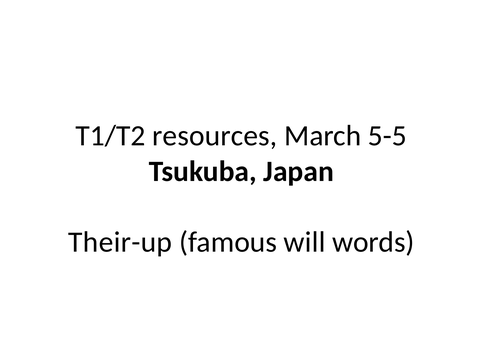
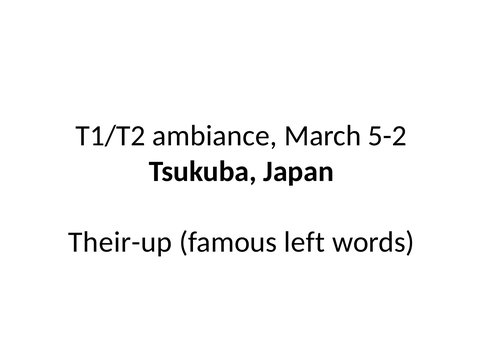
resources: resources -> ambiance (215, 136)
5-5: 5-5 -> 5-2 (387, 136)
will: will -> left (304, 242)
